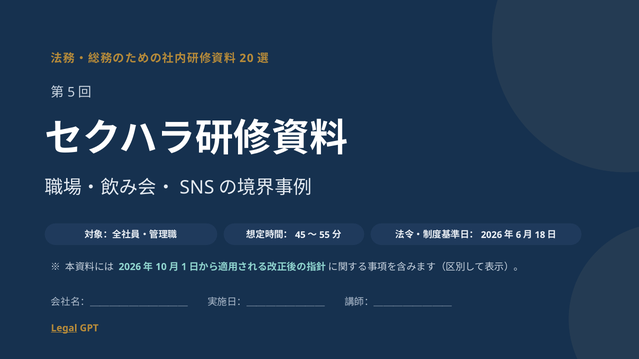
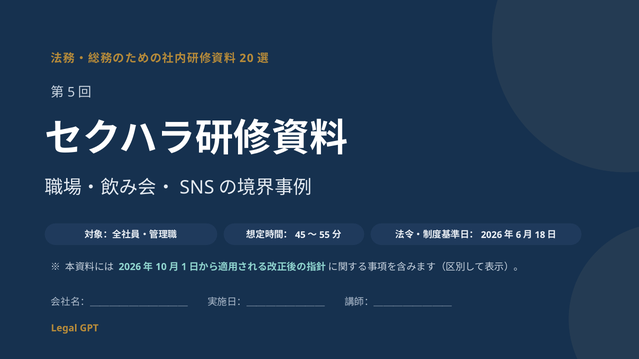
Legal underline: present -> none (64, 328)
